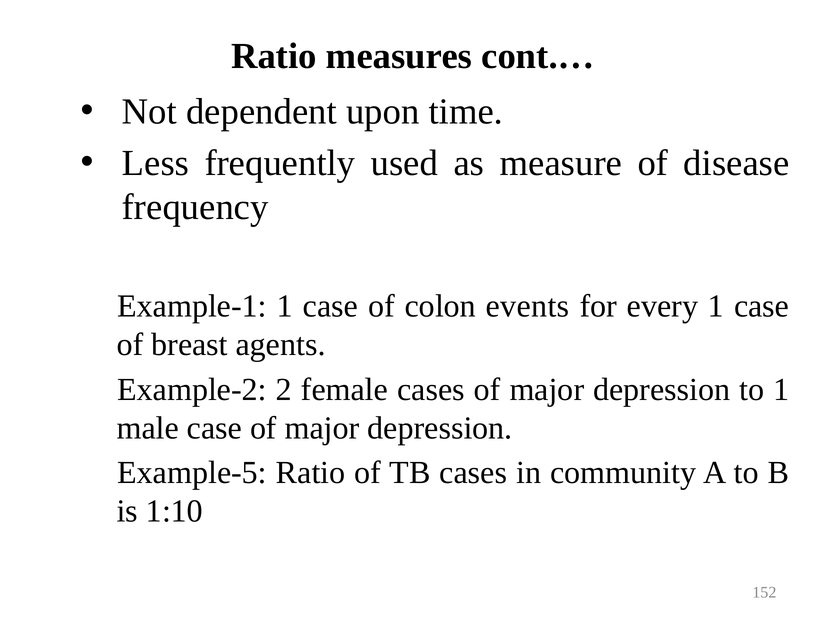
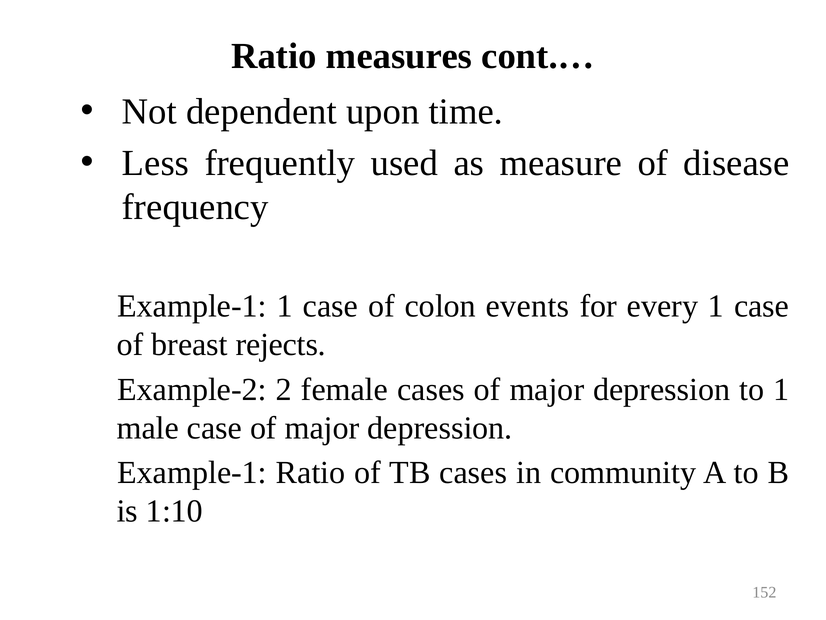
agents: agents -> rejects (281, 344)
Example-5: Example-5 -> Example-1 (192, 472)
